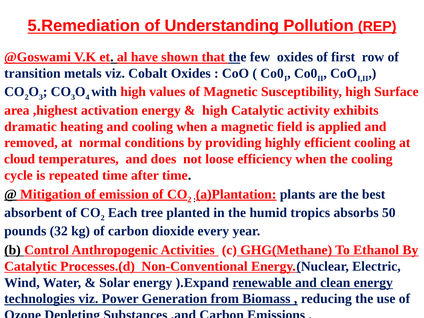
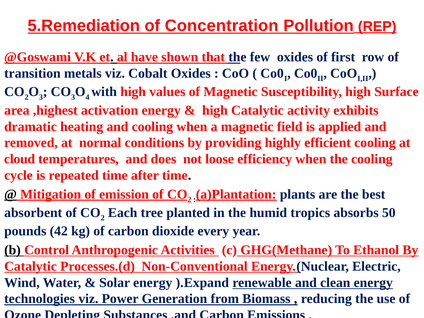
Understanding: Understanding -> Concentration (222, 26)
32: 32 -> 42 (59, 231)
